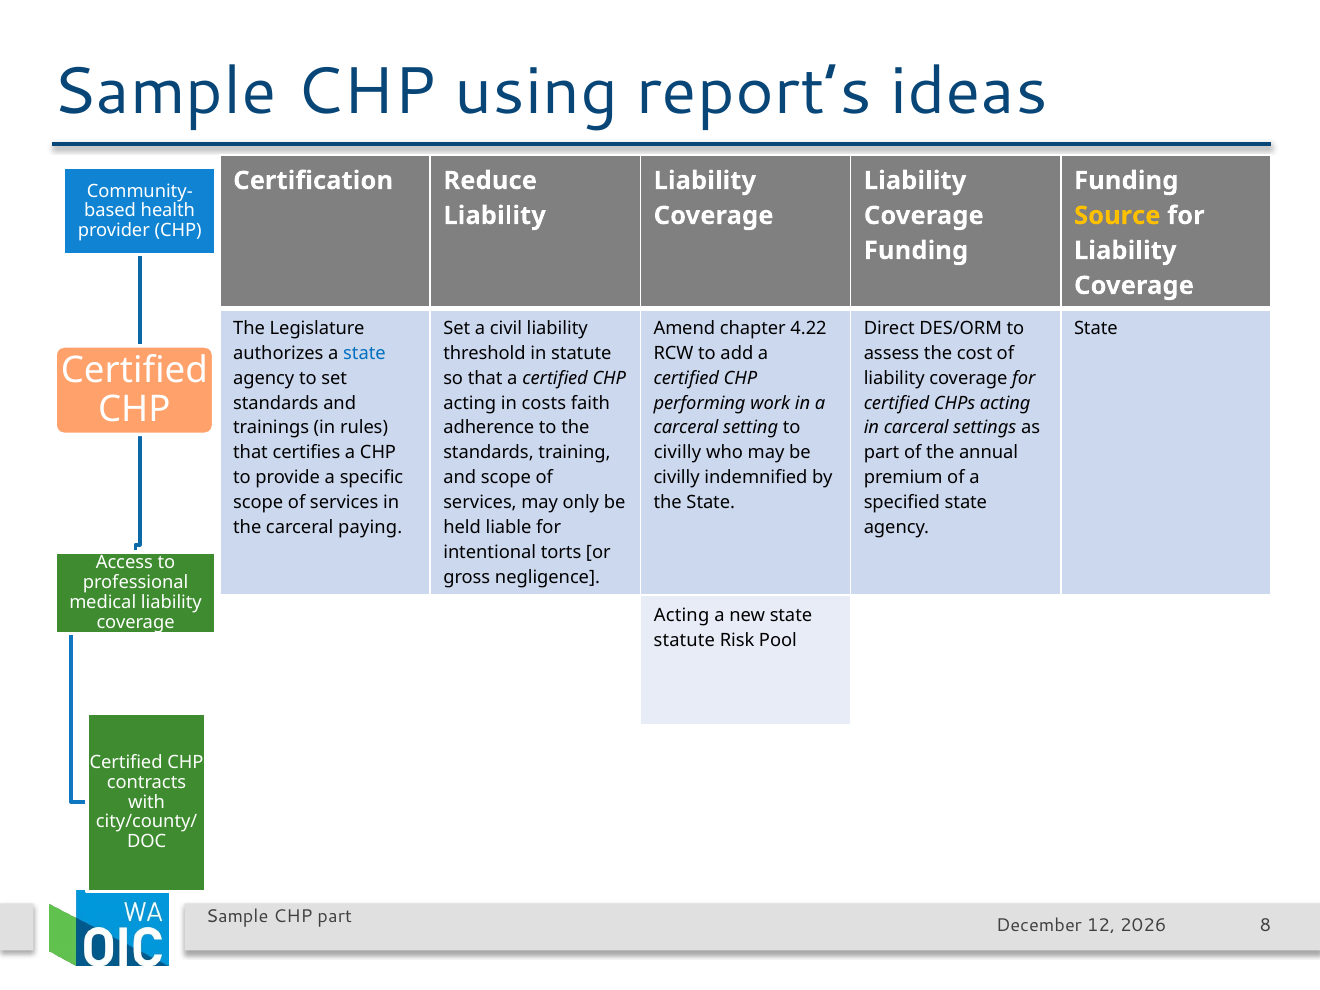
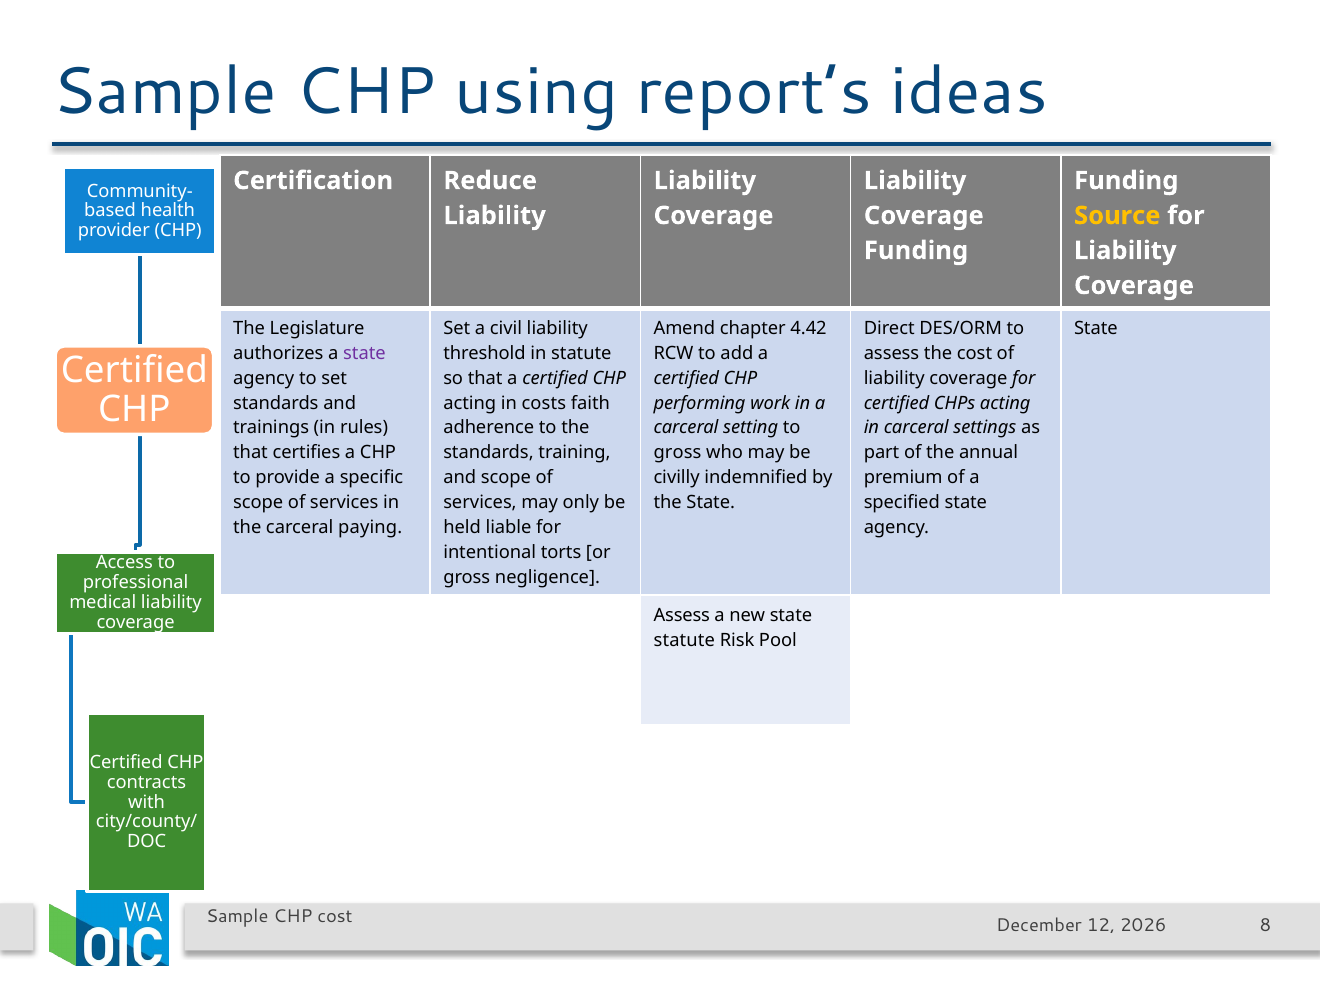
4.22: 4.22 -> 4.42 (809, 328)
state colour: blue -> purple (364, 353)
civilly: civilly -> gross (678, 453)
Acting: Acting -> Assess (682, 615)
CHP part: part -> cost (335, 916)
